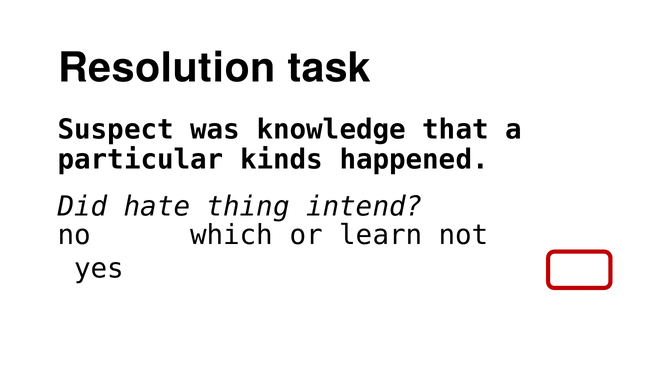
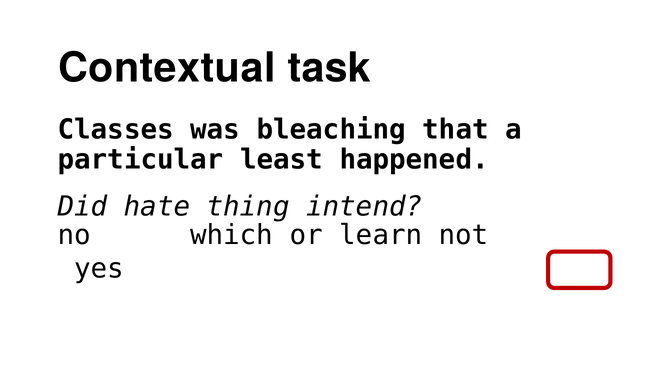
Resolution: Resolution -> Contextual (167, 68)
Suspect: Suspect -> Classes (116, 129)
knowledge: knowledge -> bleaching (331, 129)
kinds: kinds -> least (282, 159)
